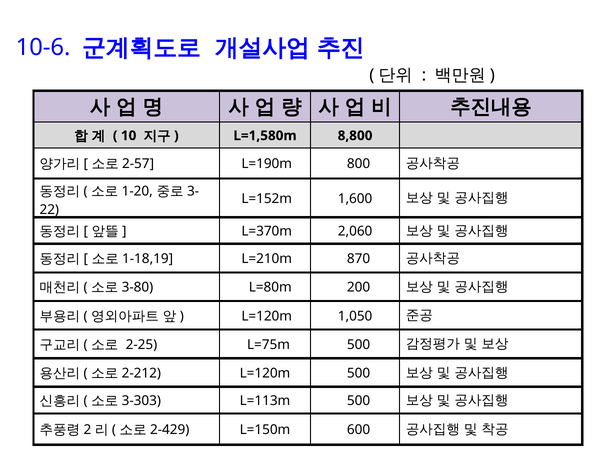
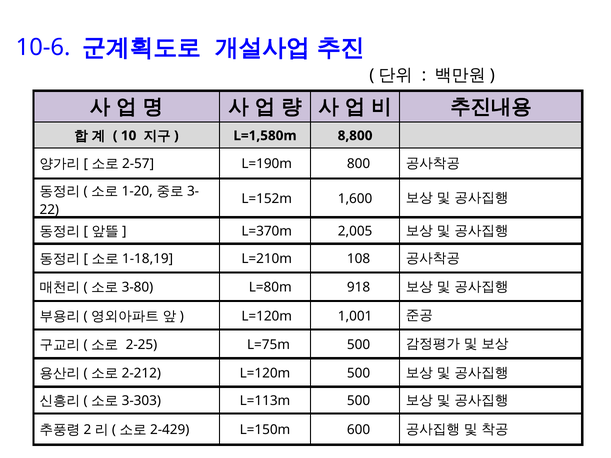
2,060: 2,060 -> 2,005 (355, 231)
870: 870 -> 108 (359, 259)
200: 200 -> 918 (359, 288)
1,050: 1,050 -> 1,001 (355, 316)
